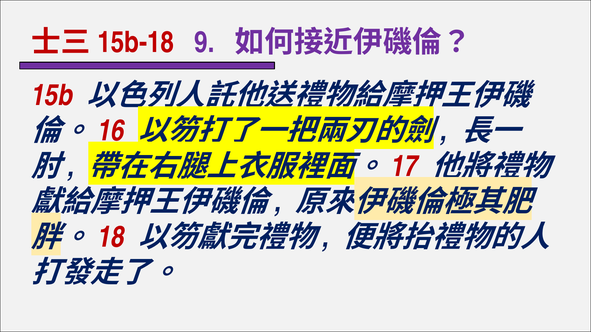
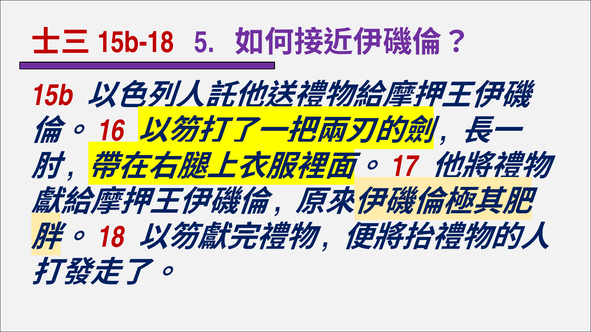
9: 9 -> 5 (204, 42)
